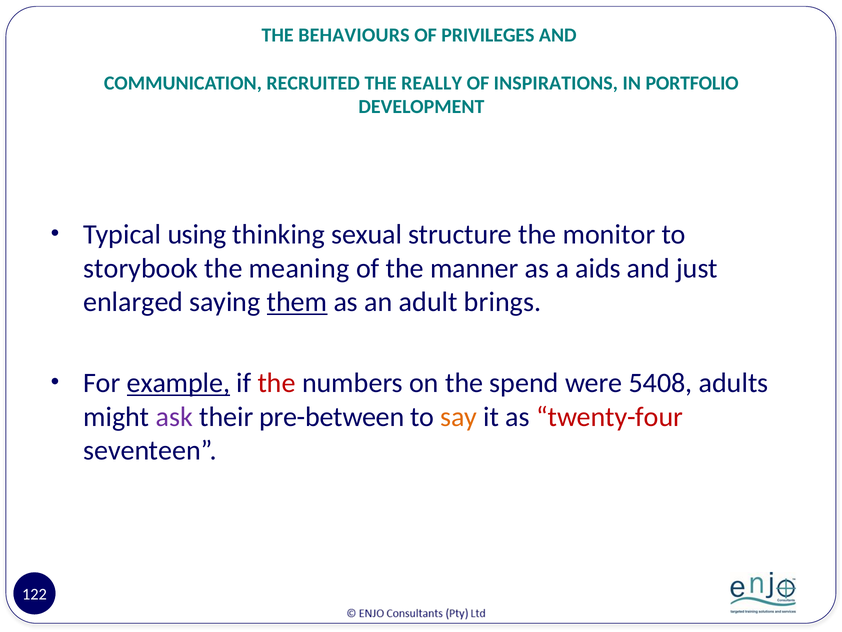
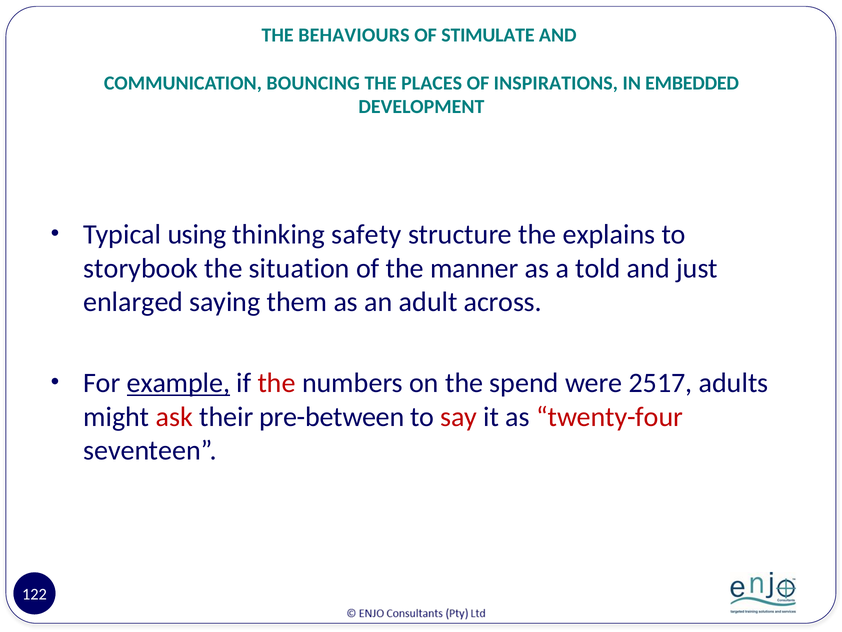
PRIVILEGES: PRIVILEGES -> STIMULATE (488, 35)
RECRUITED: RECRUITED -> BOUNCING (313, 83)
REALLY: REALLY -> PLACES (432, 83)
PORTFOLIO: PORTFOLIO -> EMBEDDED (692, 83)
sexual: sexual -> safety (366, 234)
monitor: monitor -> explains (609, 234)
meaning: meaning -> situation (299, 268)
aids: aids -> told (598, 268)
them underline: present -> none (297, 302)
brings: brings -> across (503, 302)
5408: 5408 -> 2517 (661, 383)
ask colour: purple -> red (174, 416)
say colour: orange -> red (459, 416)
